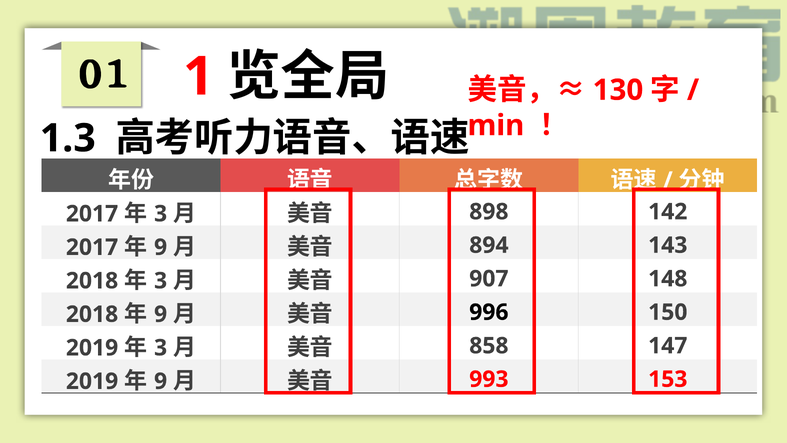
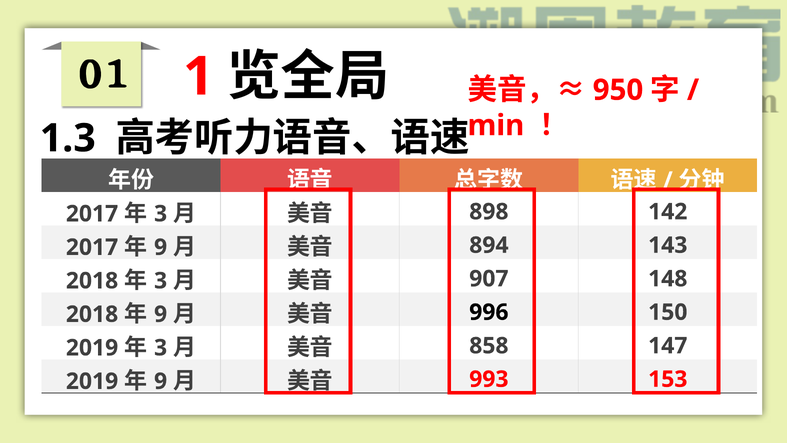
130: 130 -> 950 (618, 90)
